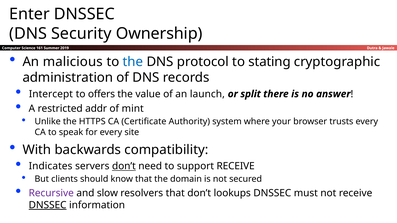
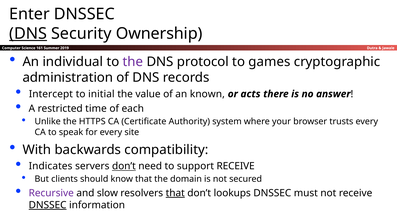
DNS underline: none -> present (28, 34)
malicious: malicious -> individual (73, 62)
the colour: blue -> purple (133, 62)
stating: stating -> games (269, 62)
offers: offers -> initial (101, 94)
launch: launch -> known (207, 94)
split: split -> acts (251, 94)
addr: addr -> time (96, 109)
mint: mint -> each (133, 109)
that underline: none -> present (175, 193)
